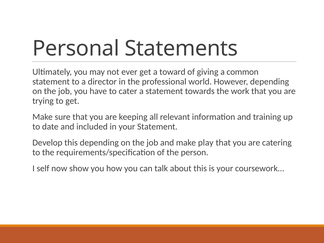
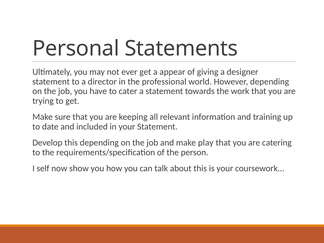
toward: toward -> appear (172, 72)
common: common -> designer (243, 72)
